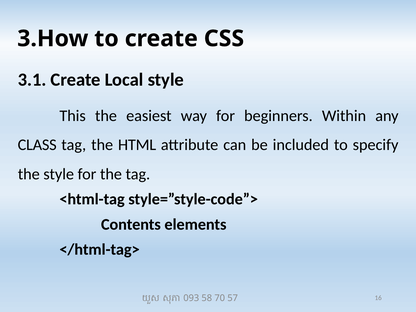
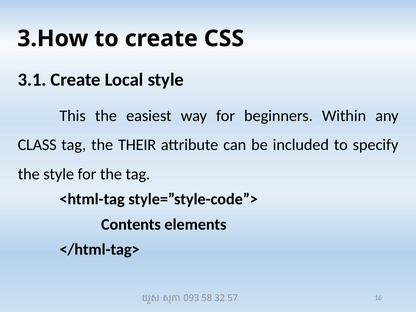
HTML: HTML -> THEIR (137, 145)
70: 70 -> 32 (220, 298)
